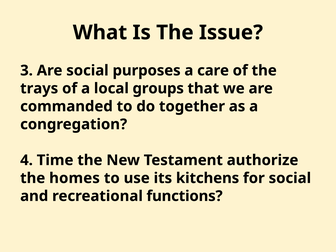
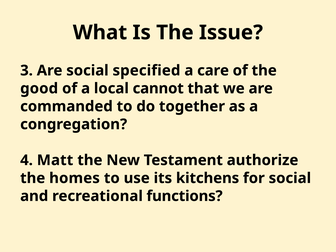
purposes: purposes -> specified (146, 70)
trays: trays -> good (39, 88)
groups: groups -> cannot (158, 88)
Time: Time -> Matt (55, 160)
